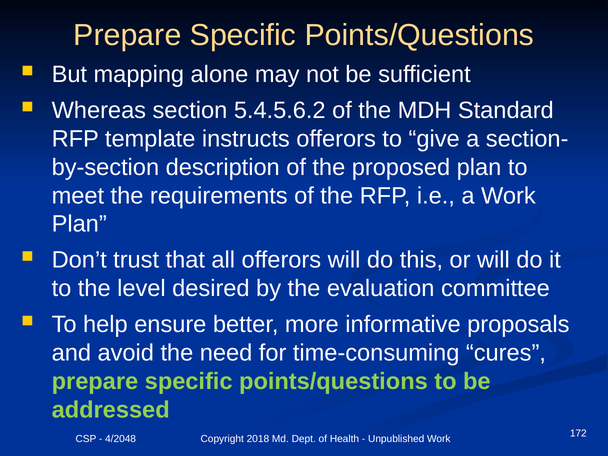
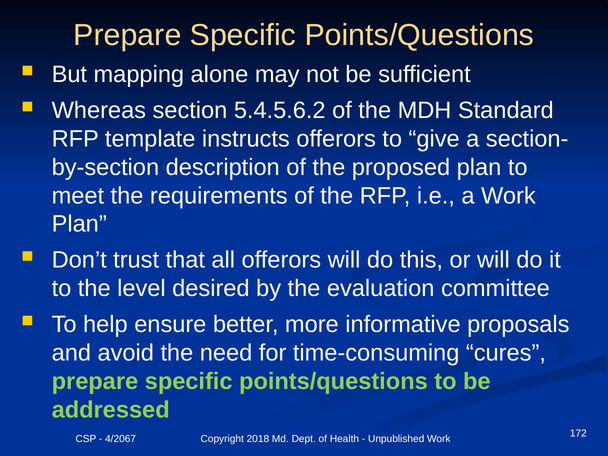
4/2048: 4/2048 -> 4/2067 (121, 439)
